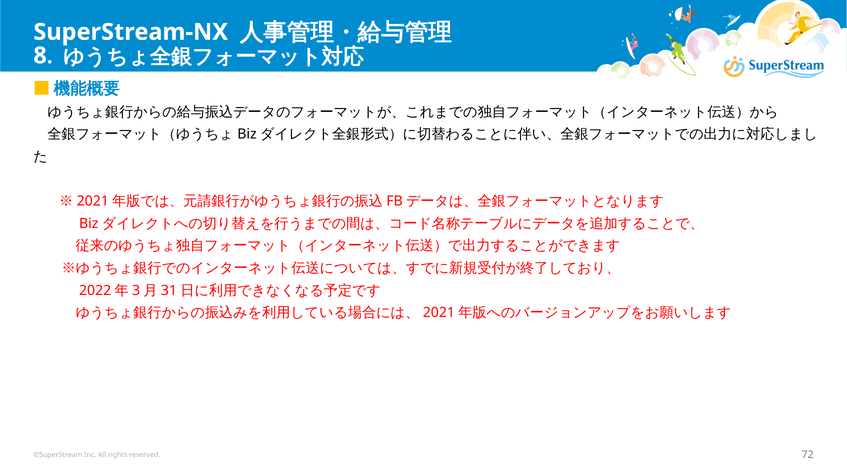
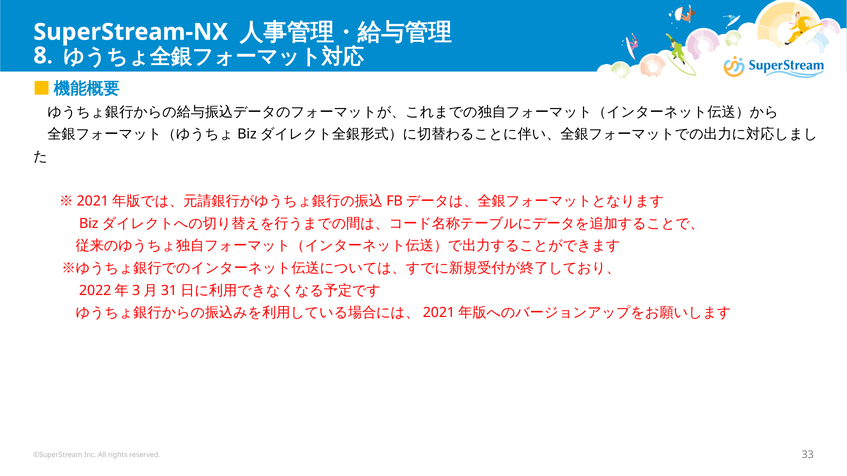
72: 72 -> 33 (808, 455)
